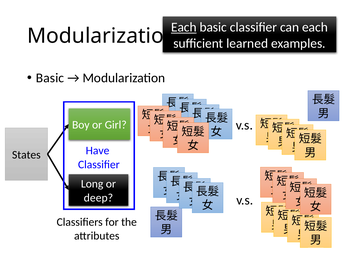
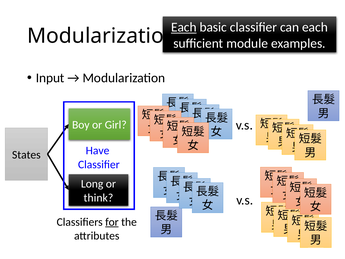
learned: learned -> module (247, 43)
Basic: Basic -> Input (50, 78)
deep: deep -> think (98, 198)
for underline: none -> present (112, 222)
